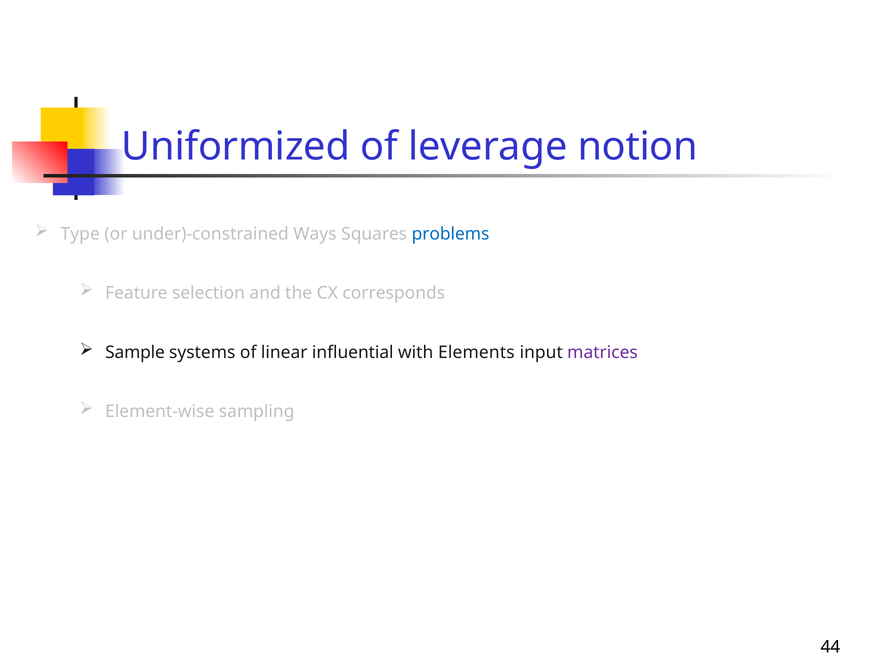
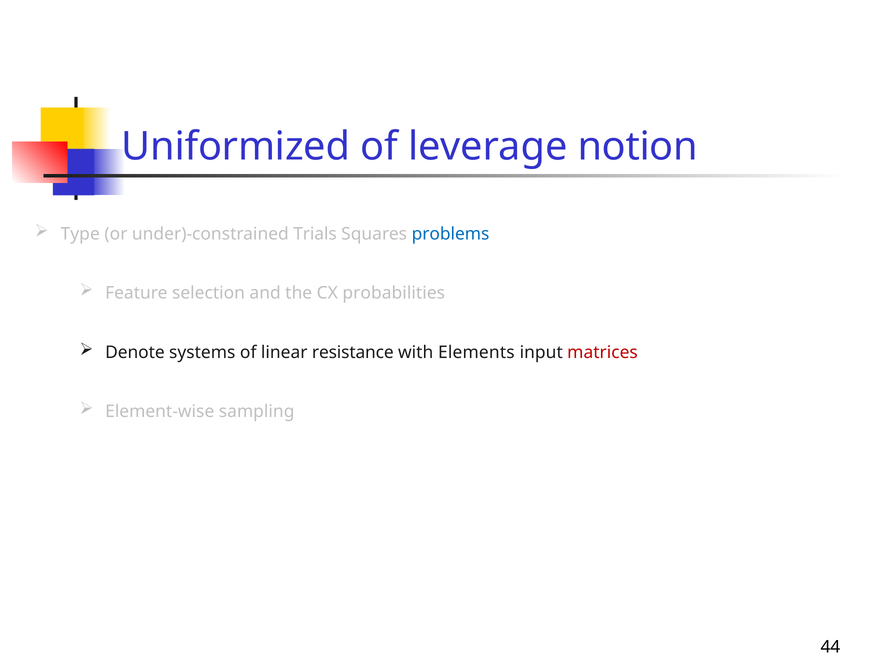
Ways: Ways -> Trials (315, 234)
corresponds: corresponds -> probabilities (394, 293)
Sample: Sample -> Denote (135, 352)
influential: influential -> resistance (353, 352)
matrices colour: purple -> red (603, 352)
